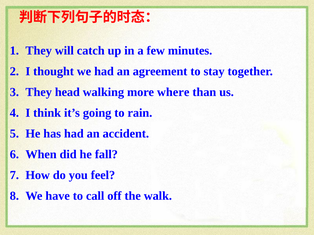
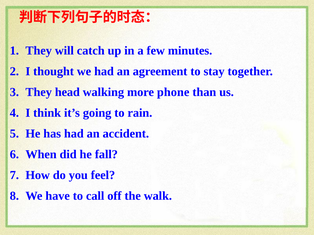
where: where -> phone (173, 92)
